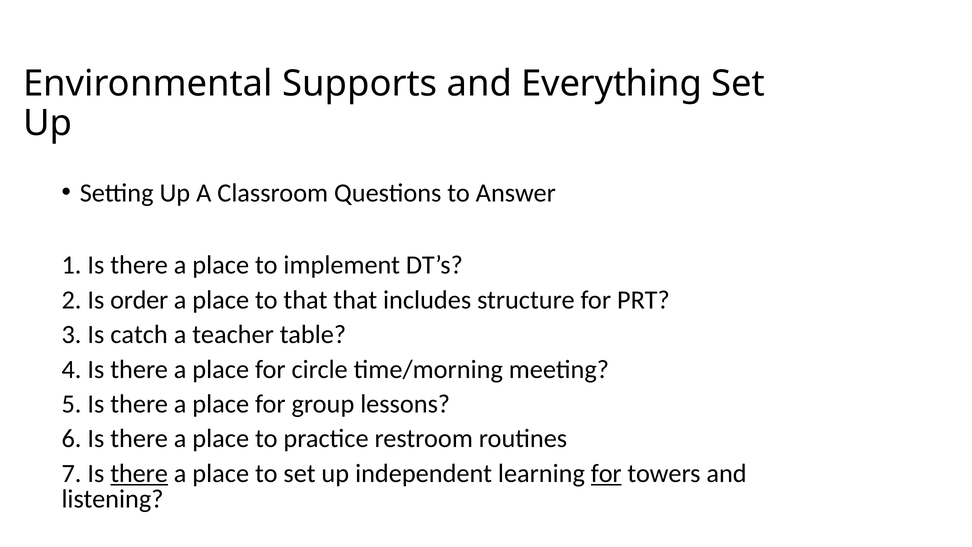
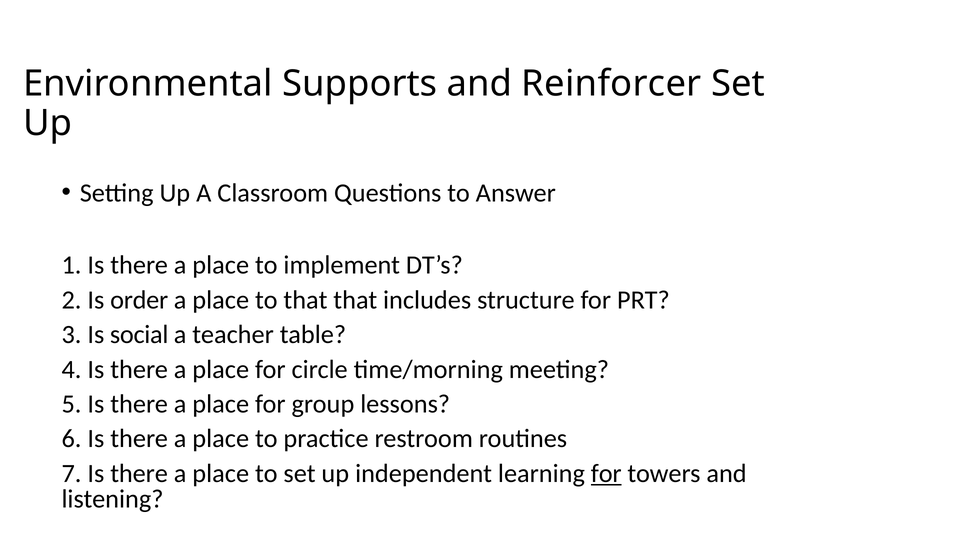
Everything: Everything -> Reinforcer (611, 84)
catch: catch -> social (139, 335)
there underline: present -> none (139, 473)
